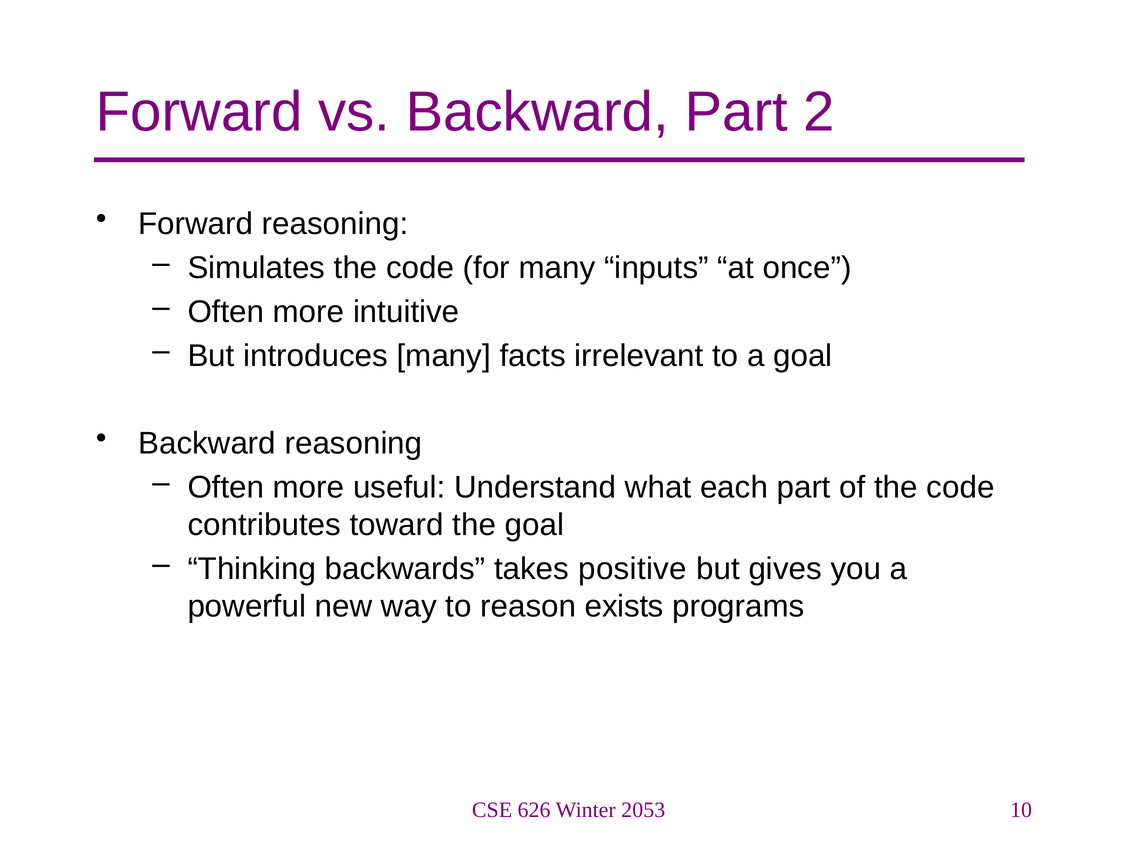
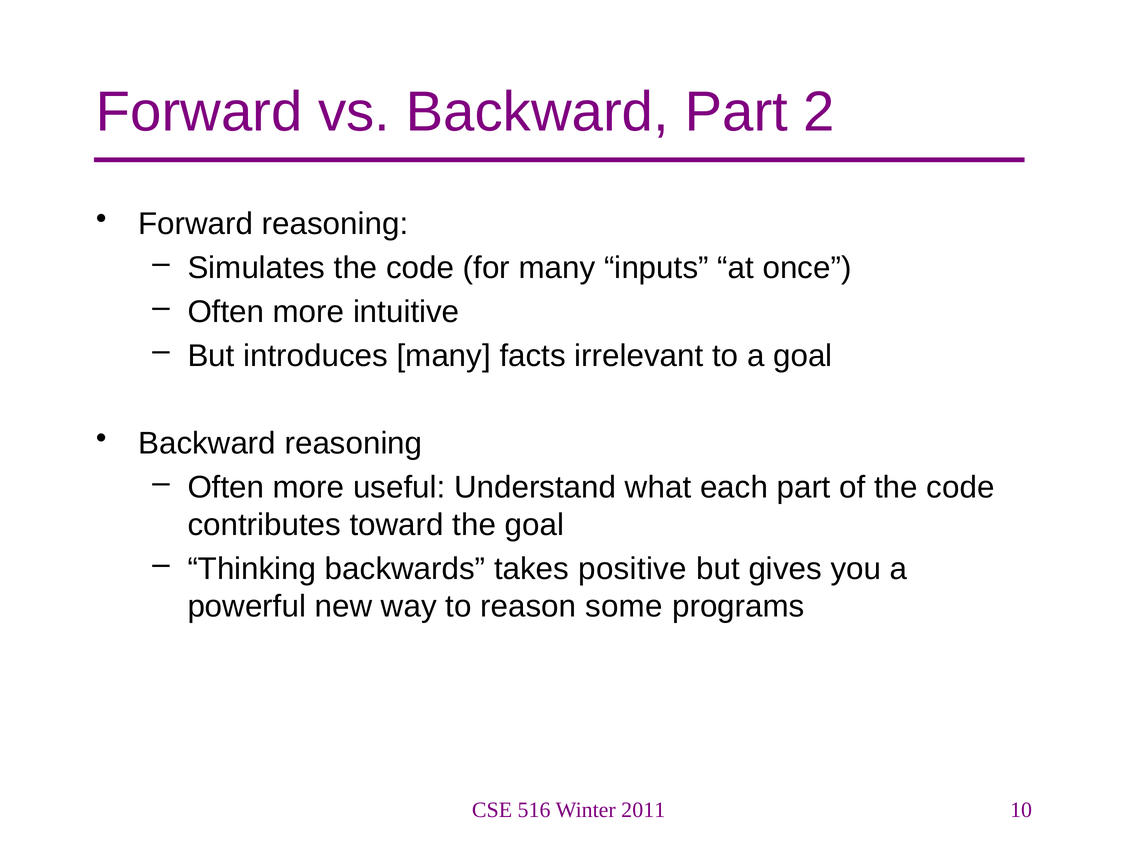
exists: exists -> some (624, 606)
626: 626 -> 516 (534, 810)
2053: 2053 -> 2011 (643, 810)
